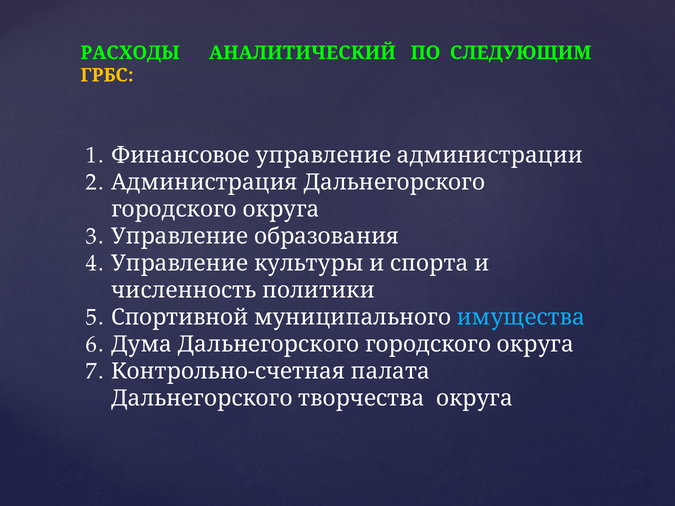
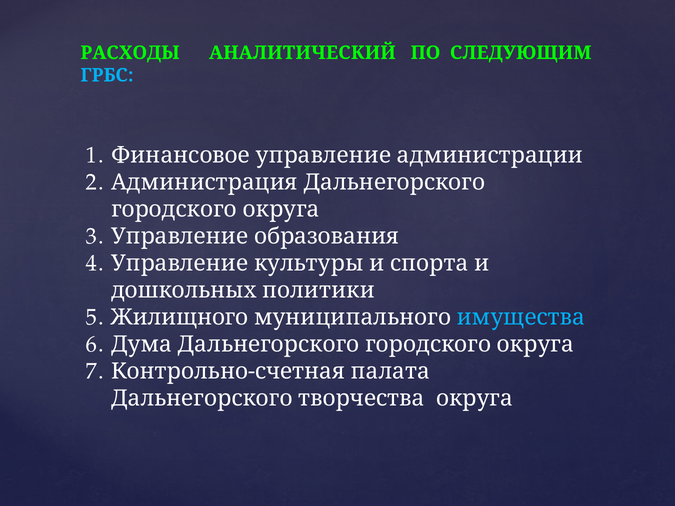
ГРБС colour: yellow -> light blue (107, 75)
численность: численность -> дошкольных (184, 290)
Спортивной: Спортивной -> Жилищного (180, 317)
